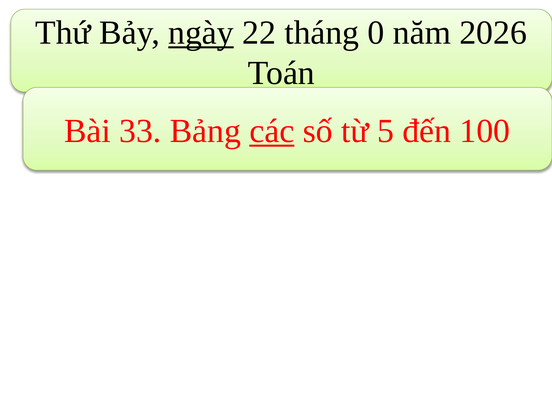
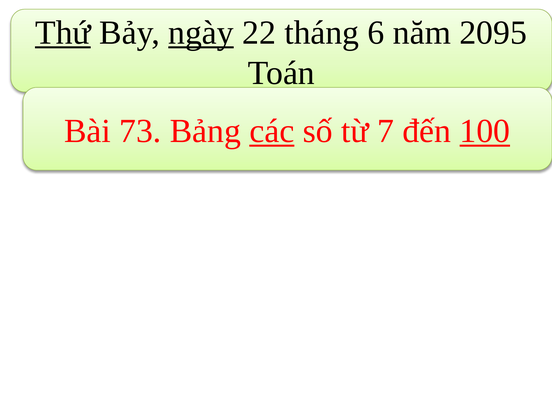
Thứ underline: none -> present (63, 33)
0: 0 -> 6 (376, 33)
2026: 2026 -> 2095 (493, 33)
33: 33 -> 73 (140, 131)
5: 5 -> 7 (386, 131)
100 underline: none -> present (485, 131)
